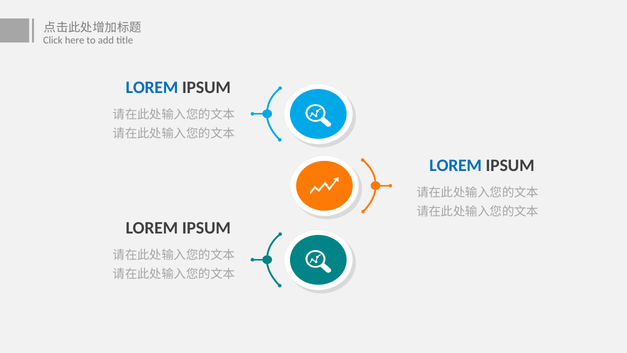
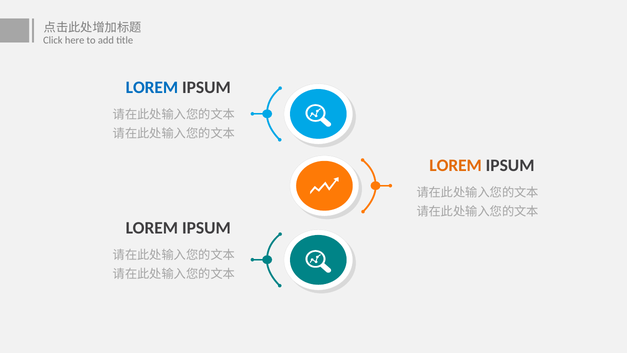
LOREM colour: blue -> orange (456, 165)
